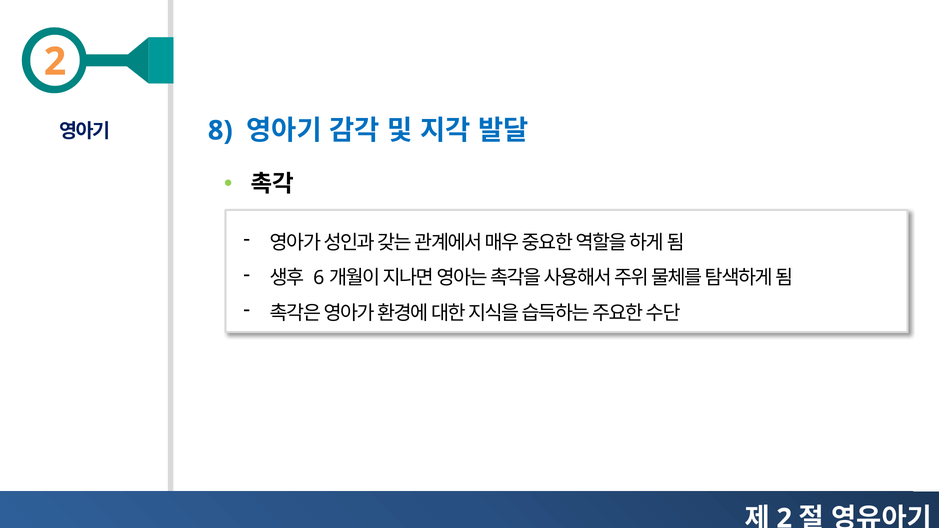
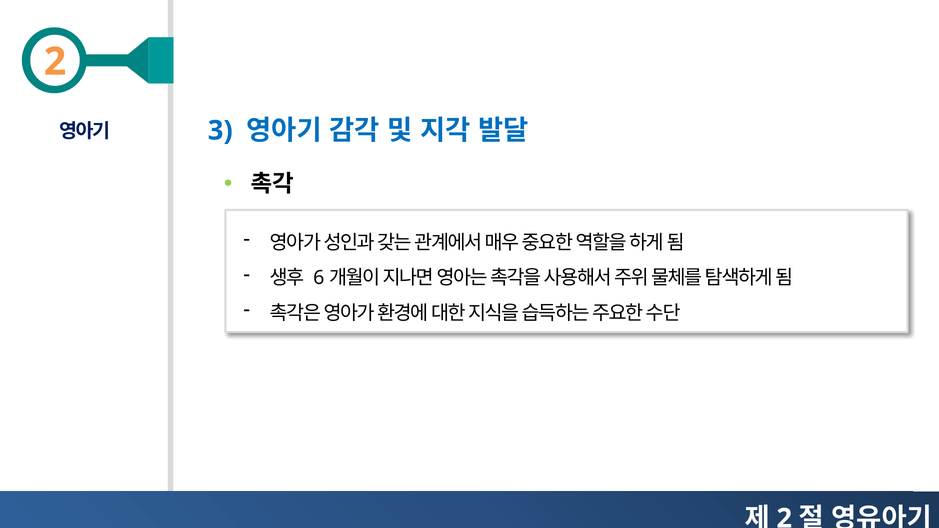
8: 8 -> 3 (220, 131)
